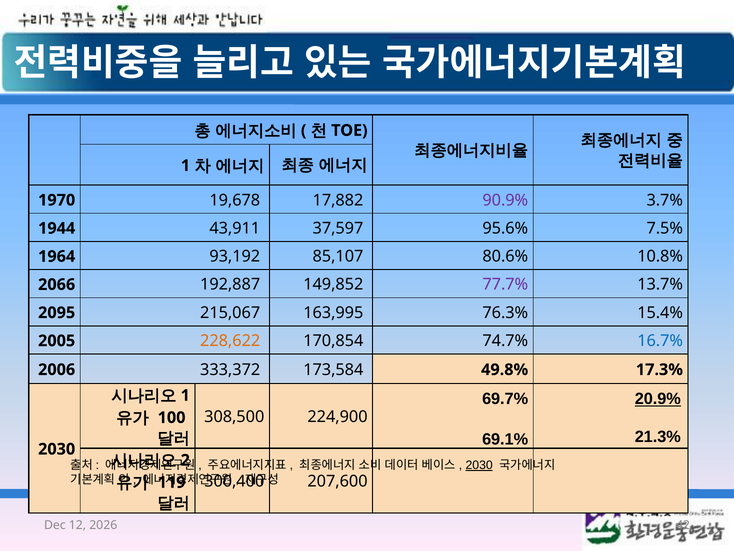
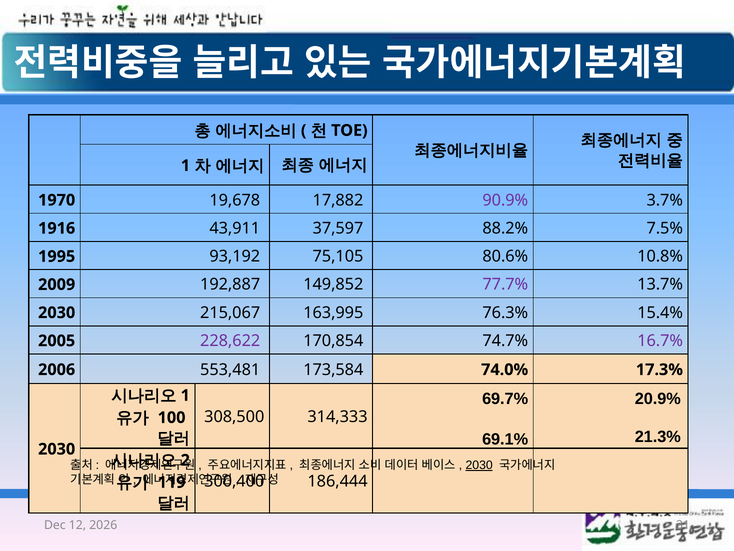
1944: 1944 -> 1916 (57, 228)
95.6%: 95.6% -> 88.2% (505, 228)
1964: 1964 -> 1995 (57, 256)
85,107: 85,107 -> 75,105 (338, 256)
2066: 2066 -> 2009 (57, 284)
2095: 2095 -> 2030 (57, 312)
228,622 colour: orange -> purple (230, 341)
16.7% colour: blue -> purple (660, 341)
333,372: 333,372 -> 553,481 (230, 369)
49.8%: 49.8% -> 74.0% (505, 369)
20.9% underline: present -> none (658, 399)
224,900: 224,900 -> 314,333 (338, 416)
207,600: 207,600 -> 186,444 (338, 481)
42: 42 -> 31 (683, 525)
